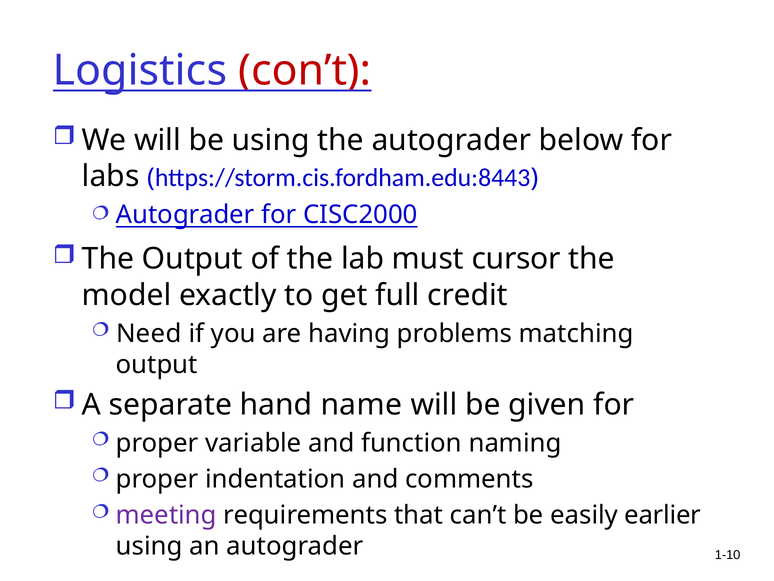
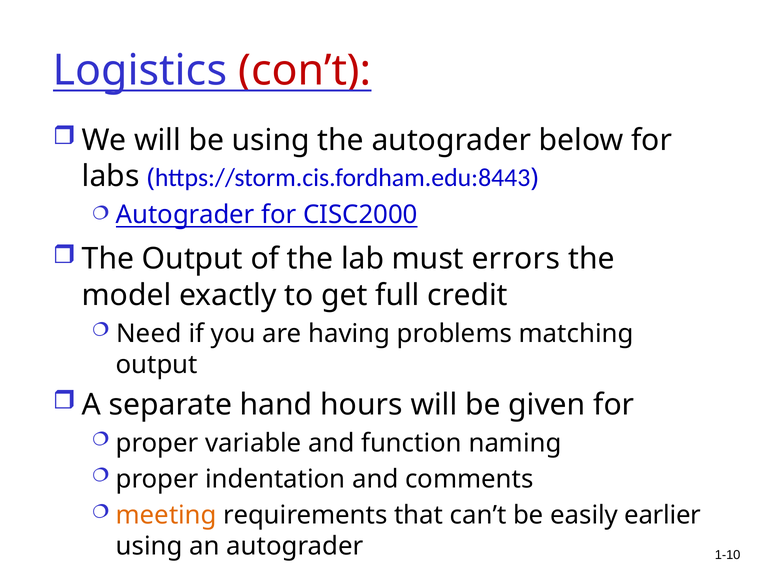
cursor: cursor -> errors (516, 259)
name: name -> hours (361, 404)
meeting colour: purple -> orange (166, 515)
